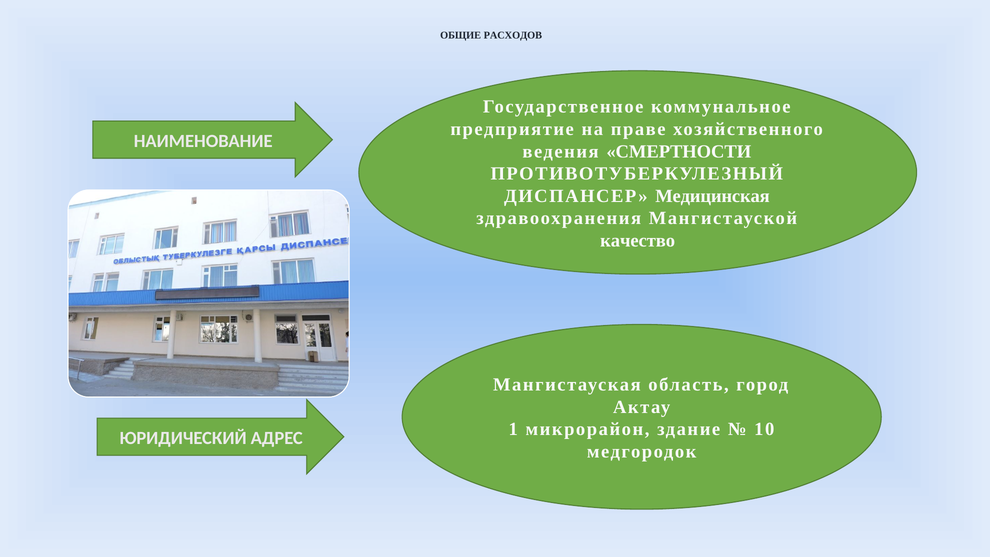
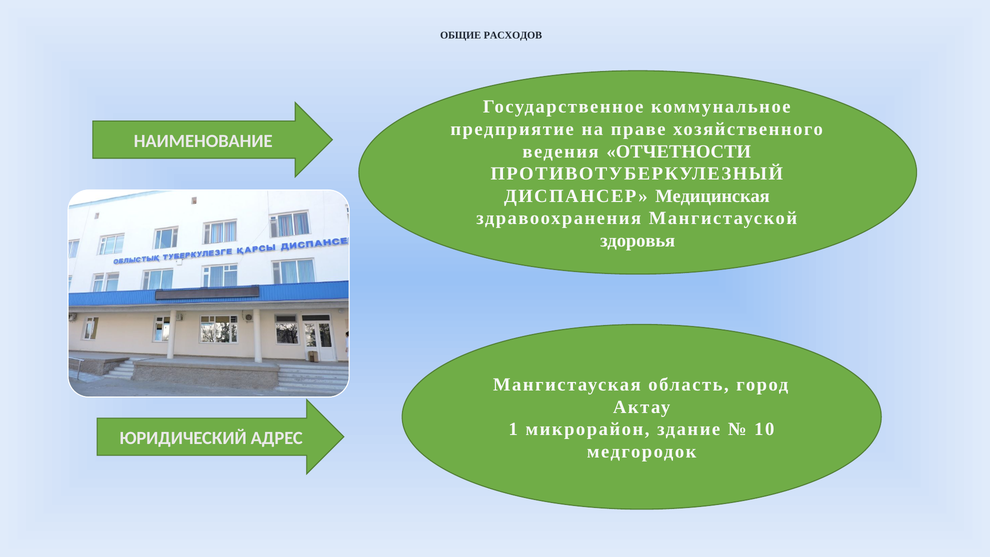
СМЕРТНОСТИ: СМЕРТНОСТИ -> ОТЧЕТНОСТИ (679, 151)
качество: качество -> здоровья (638, 240)
